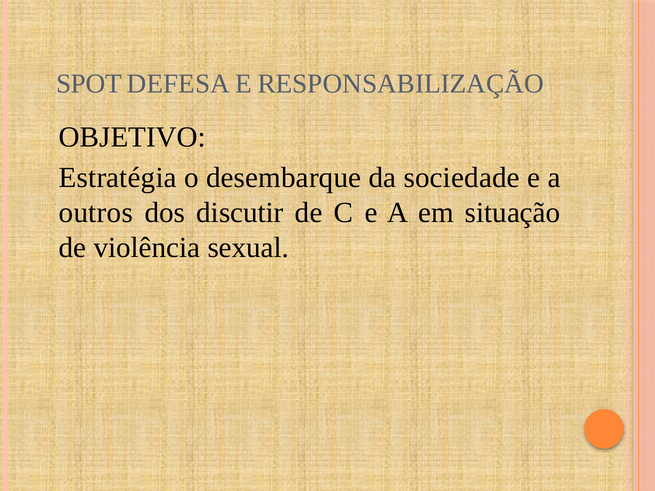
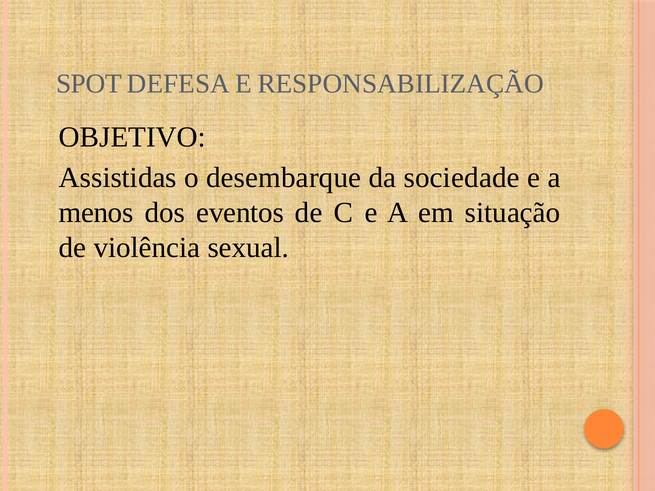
Estratégia: Estratégia -> Assistidas (118, 178)
outros: outros -> menos (96, 213)
discutir: discutir -> eventos (240, 213)
